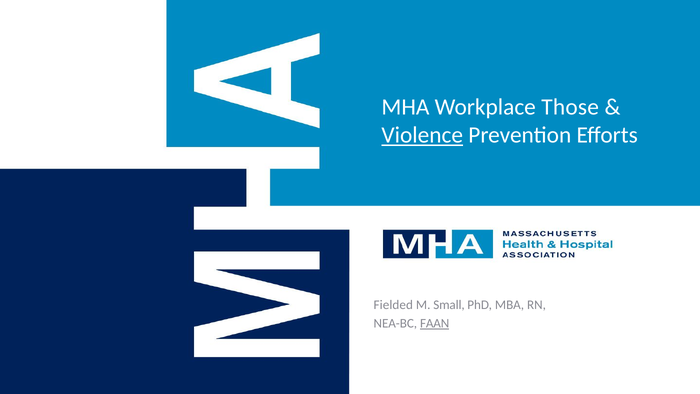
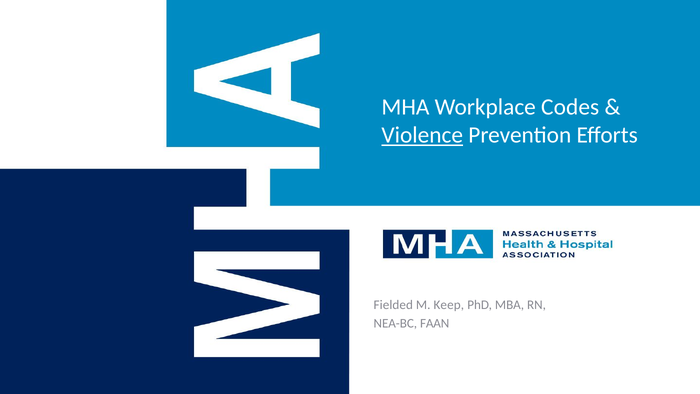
Those: Those -> Codes (570, 107)
Small: Small -> Keep (449, 305)
FAAN underline: present -> none (435, 323)
